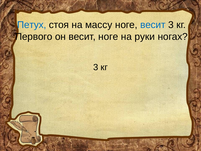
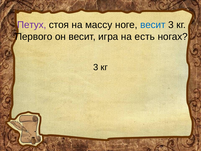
Петух colour: blue -> purple (32, 25)
весит ноге: ноге -> игра (108, 37)
руки: руки -> есть (145, 37)
